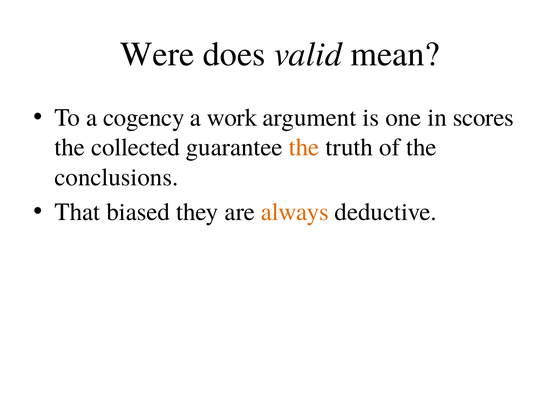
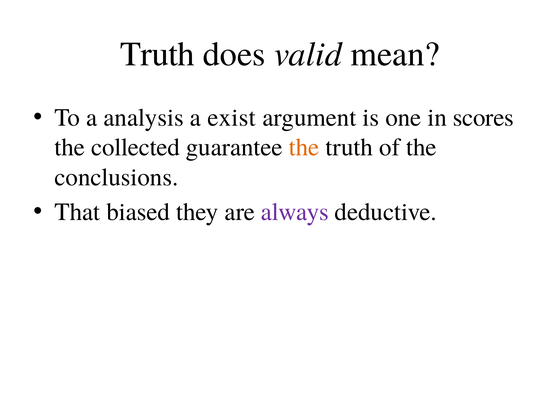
Were: Were -> Truth (157, 54)
cogency: cogency -> analysis (144, 117)
work: work -> exist (232, 117)
always colour: orange -> purple (295, 212)
